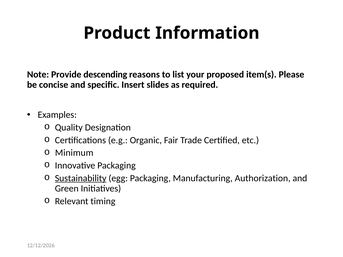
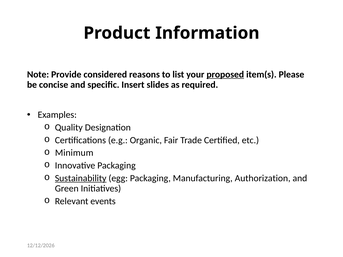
descending: descending -> considered (105, 74)
proposed underline: none -> present (225, 74)
timing: timing -> events (103, 201)
